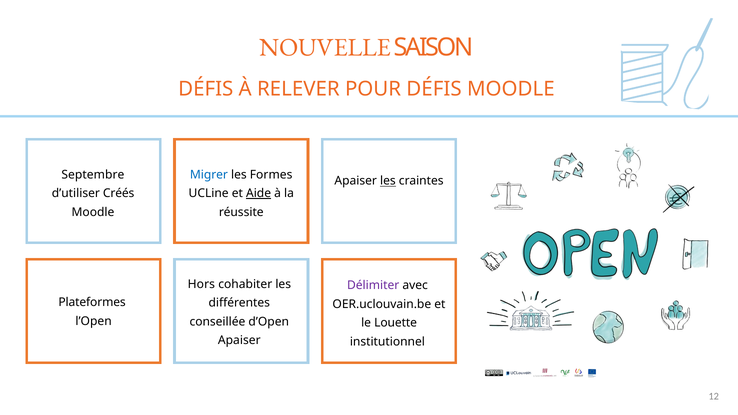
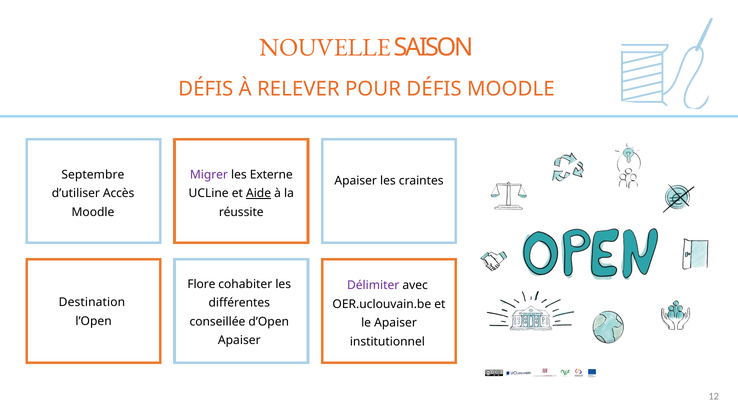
Migrer colour: blue -> purple (209, 175)
Formes: Formes -> Externe (271, 175)
les underline: present -> none (388, 181)
Créés: Créés -> Accès (119, 193)
Hors: Hors -> Flore (201, 284)
Plateformes: Plateformes -> Destination (92, 303)
le Louette: Louette -> Apaiser (396, 323)
